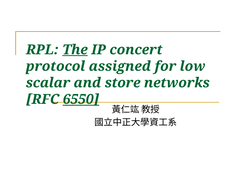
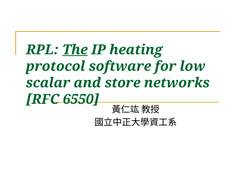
concert: concert -> heating (136, 50)
assigned: assigned -> software (120, 66)
6550 underline: present -> none (81, 99)
